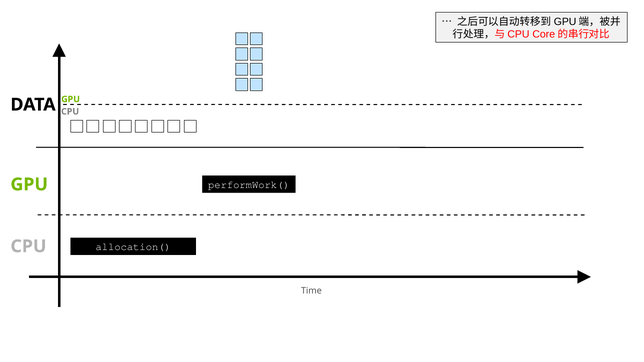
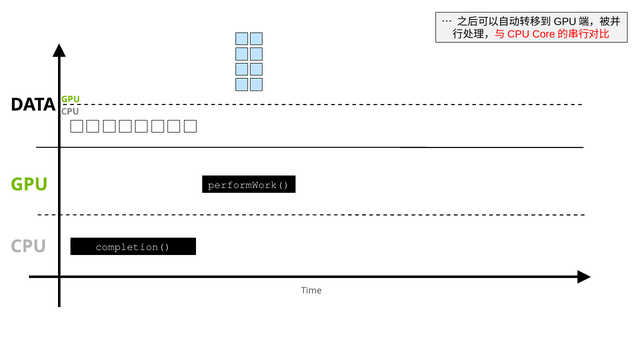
allocation(: allocation( -> completion( (133, 247)
